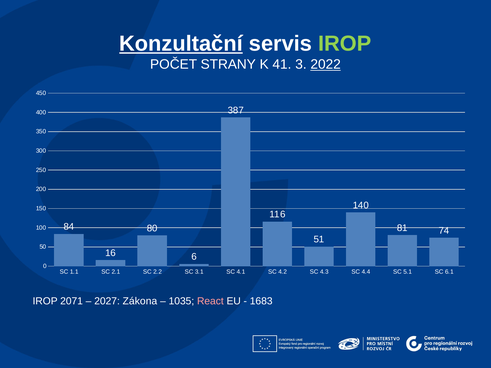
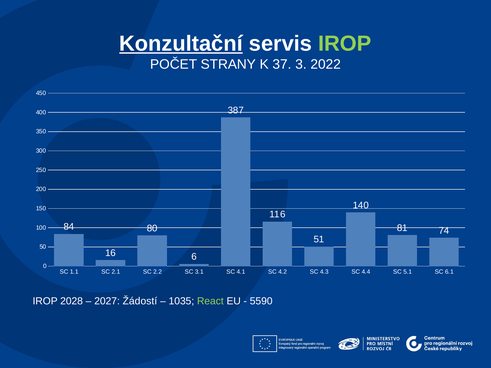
41: 41 -> 37 (282, 64)
2022 underline: present -> none (326, 64)
2071: 2071 -> 2028 (72, 301)
Zákona: Zákona -> Žádostí (140, 301)
React colour: pink -> light green (210, 301)
1683: 1683 -> 5590 (261, 301)
